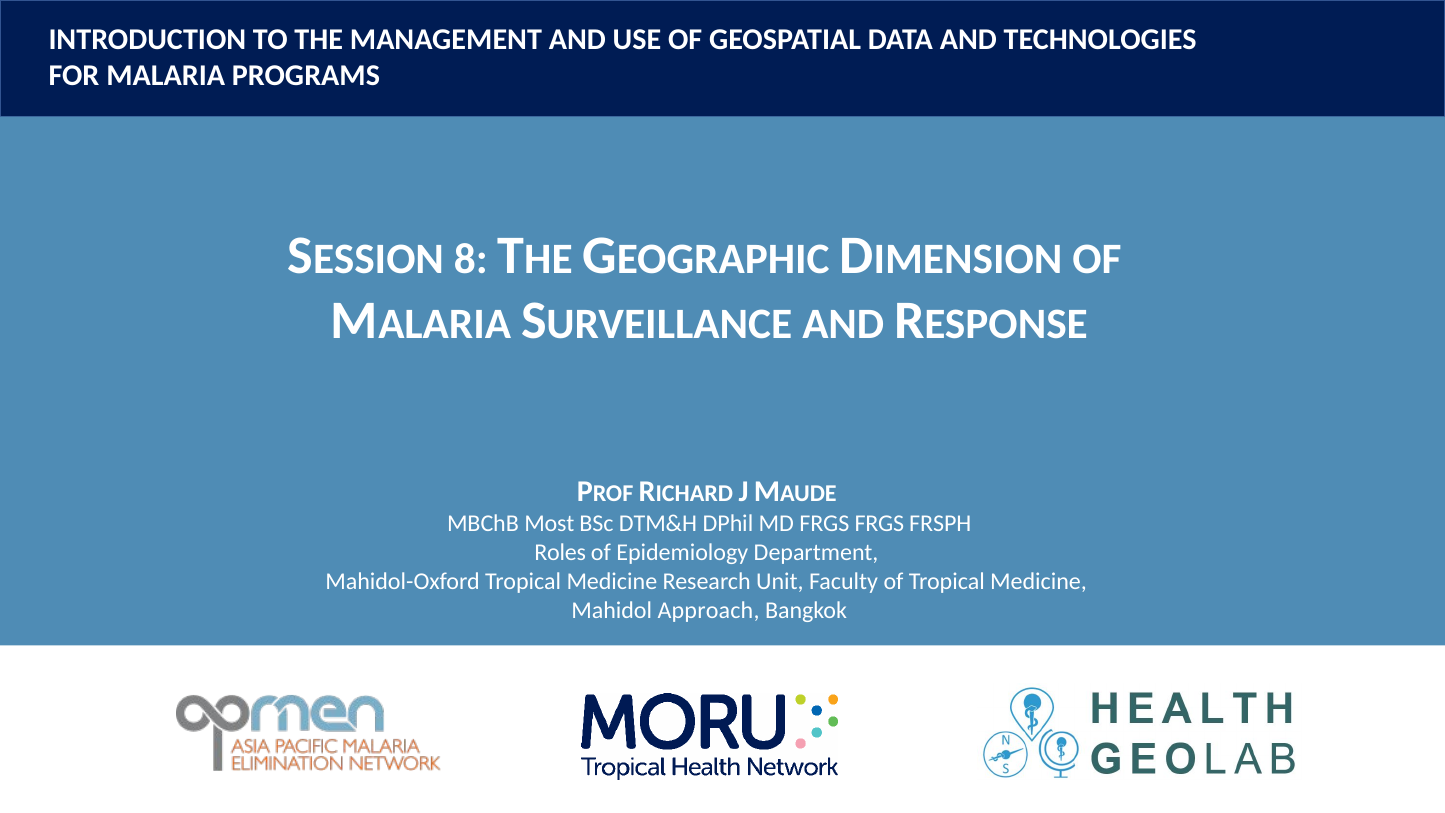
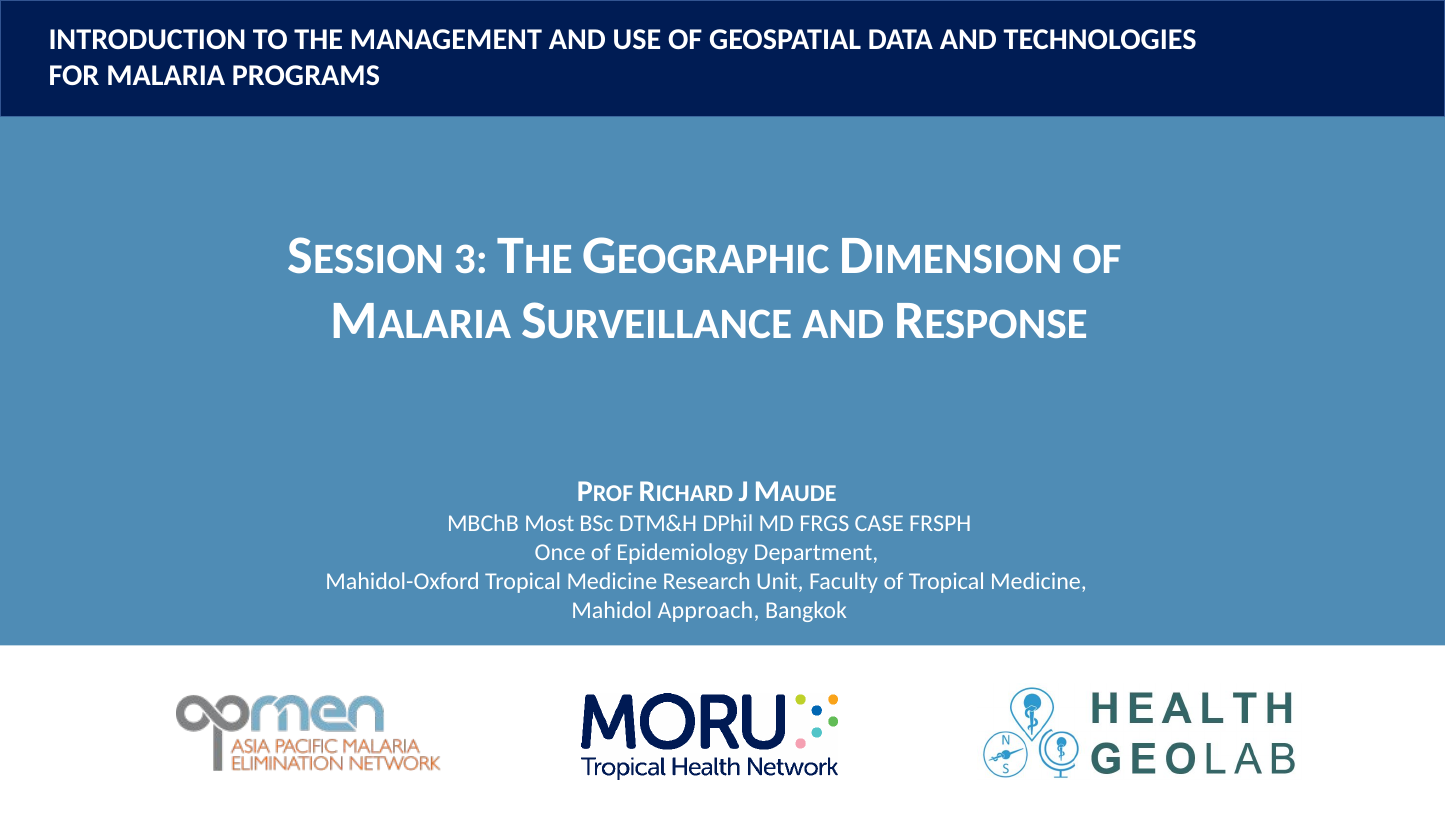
8: 8 -> 3 (471, 259)
FRGS FRGS: FRGS -> CASE (879, 523)
Roles: Roles -> Once (560, 552)
